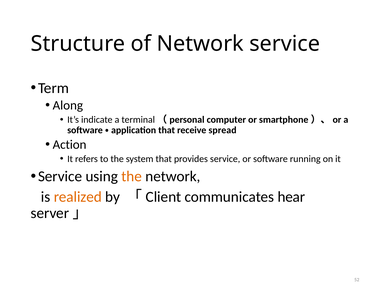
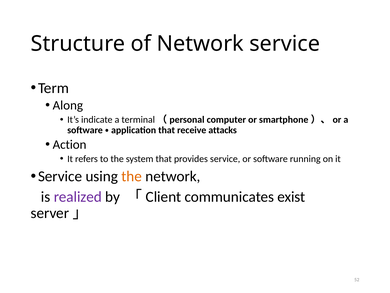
spread: spread -> attacks (223, 130)
realized colour: orange -> purple (78, 197)
hear: hear -> exist (291, 197)
